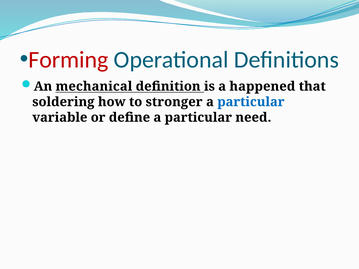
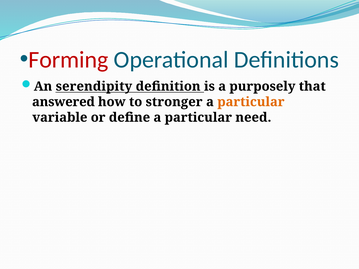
mechanical: mechanical -> serendipity (94, 86)
happened: happened -> purposely (262, 86)
soldering: soldering -> answered (63, 102)
particular colour: blue -> orange (251, 102)
